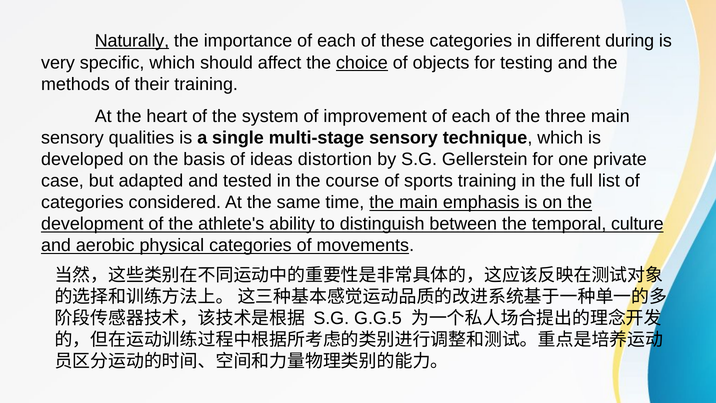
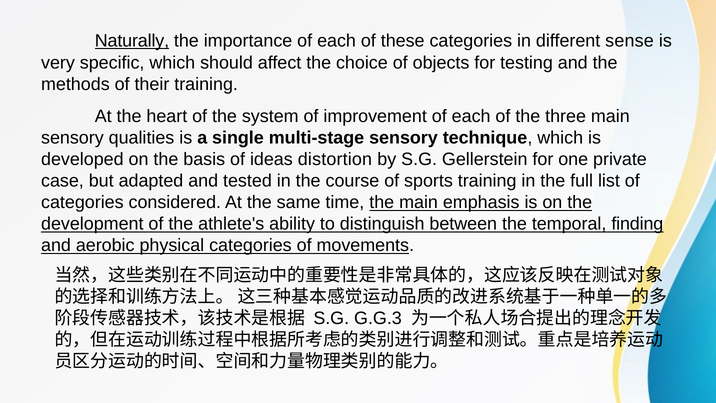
during: during -> sense (629, 41)
choice underline: present -> none (362, 63)
culture: culture -> finding (637, 224)
G.G.5: G.G.5 -> G.G.3 (378, 318)
